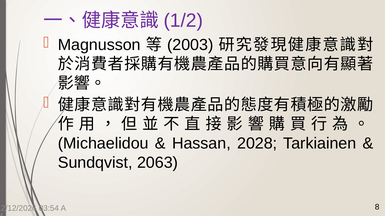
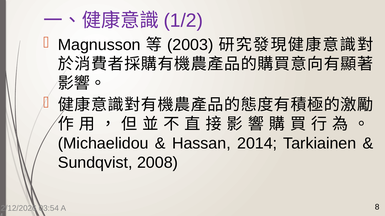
2028: 2028 -> 2014 (257, 144)
2063: 2063 -> 2008 (158, 163)
